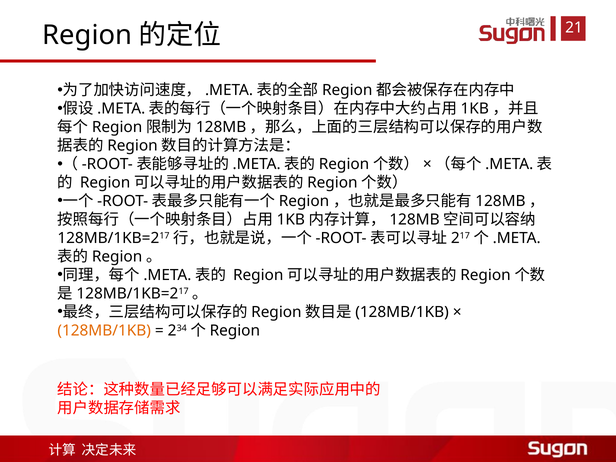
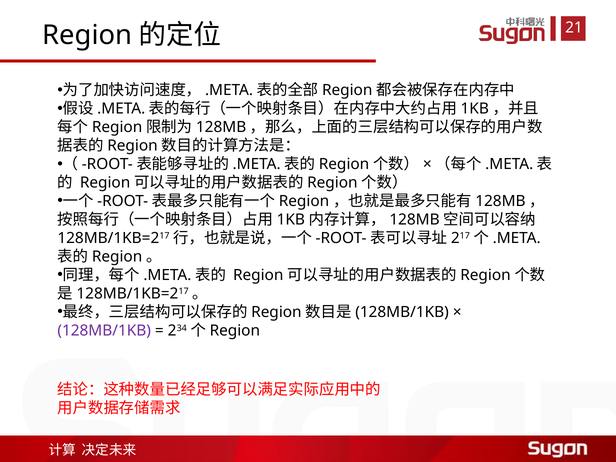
128MB/1KB colour: orange -> purple (104, 331)
